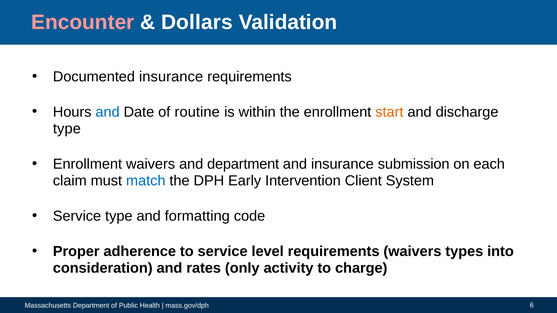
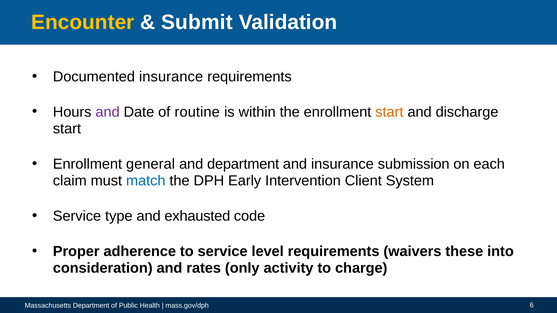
Encounter colour: pink -> yellow (83, 22)
Dollars: Dollars -> Submit (197, 22)
and colour: blue -> purple (108, 112)
type: type -> start (67, 129)
Enrollment waivers: waivers -> general (151, 164)
formatting: formatting -> exhausted (197, 216)
types: types -> these (464, 252)
